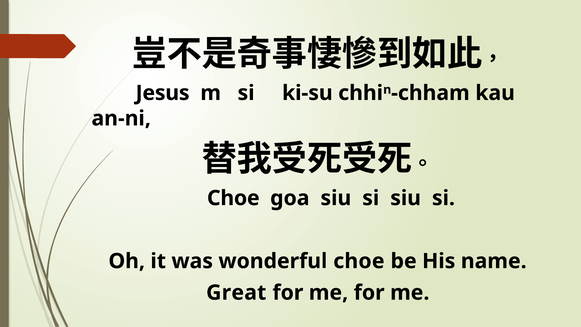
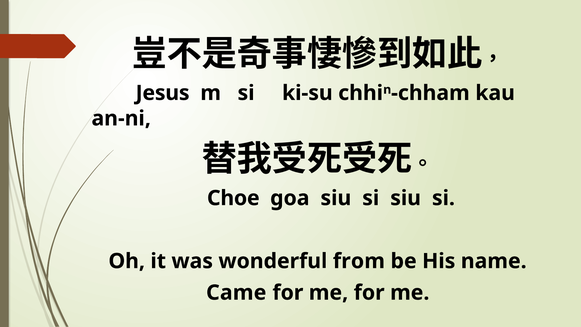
wonderful choe: choe -> from (359, 261)
Great: Great -> Came (236, 293)
